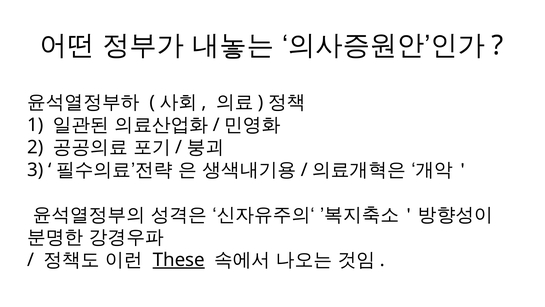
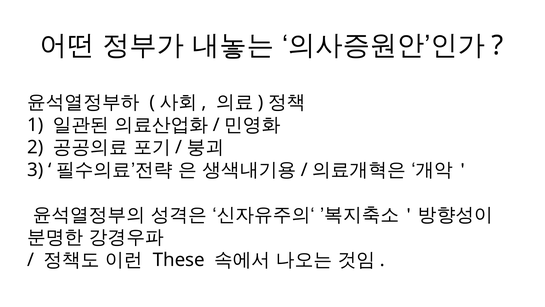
These underline: present -> none (179, 260)
